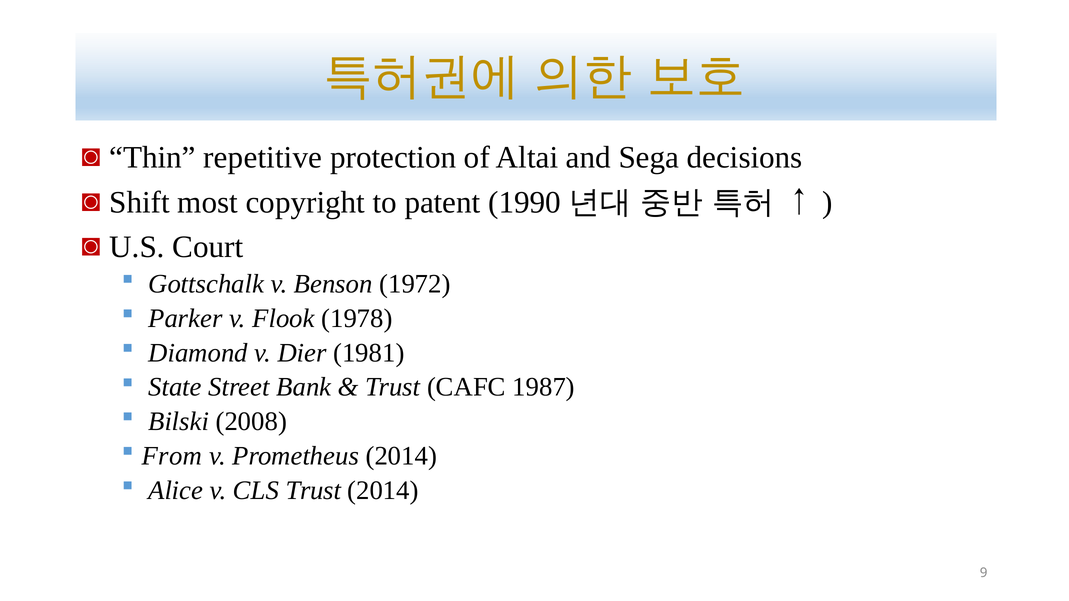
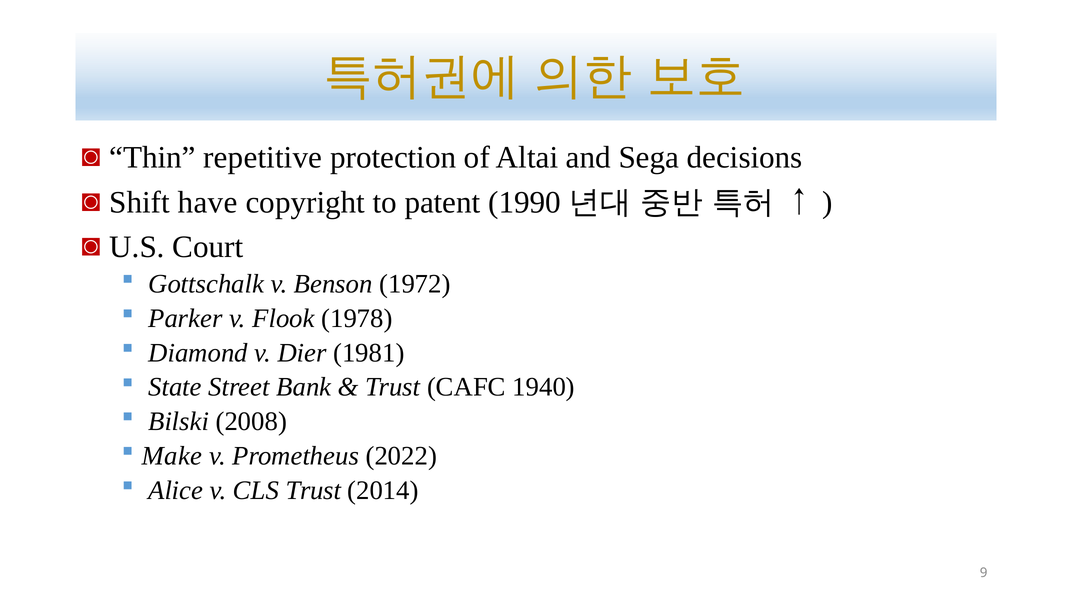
most: most -> have (208, 203)
1987: 1987 -> 1940 (544, 387)
From: From -> Make (172, 456)
Prometheus 2014: 2014 -> 2022 (401, 456)
